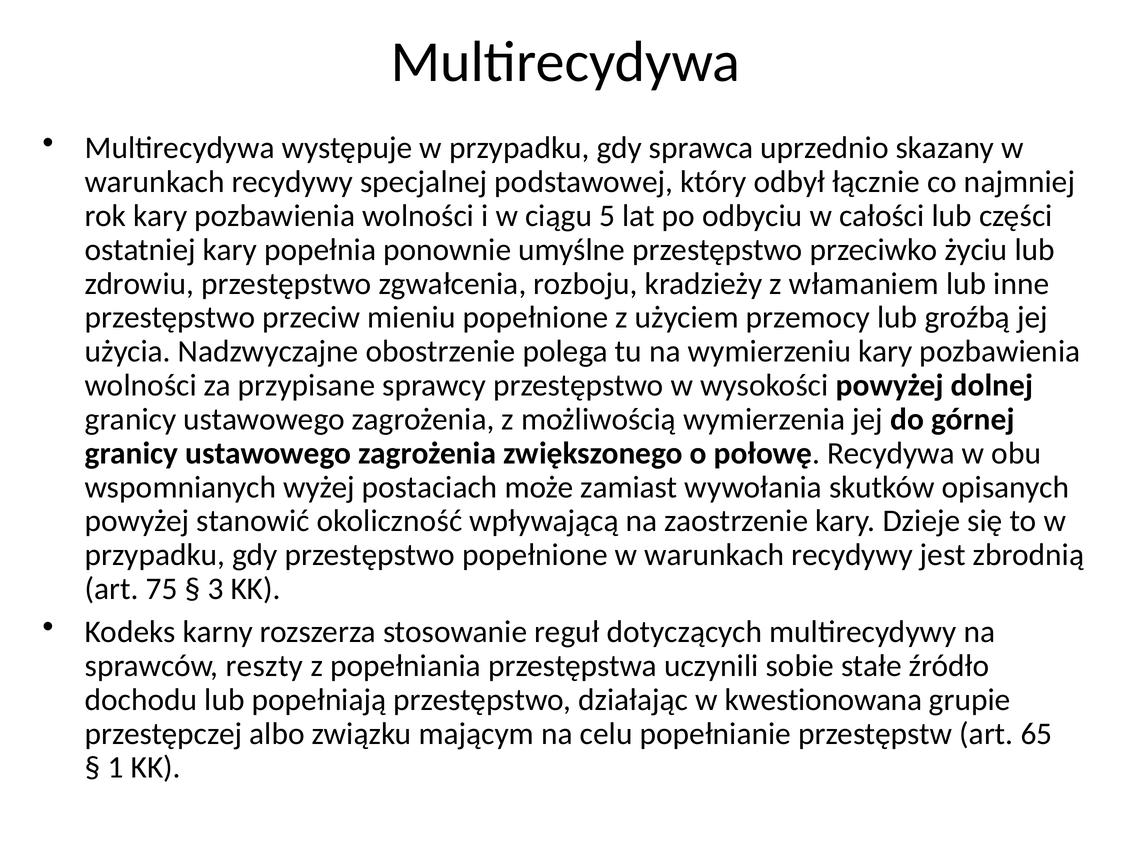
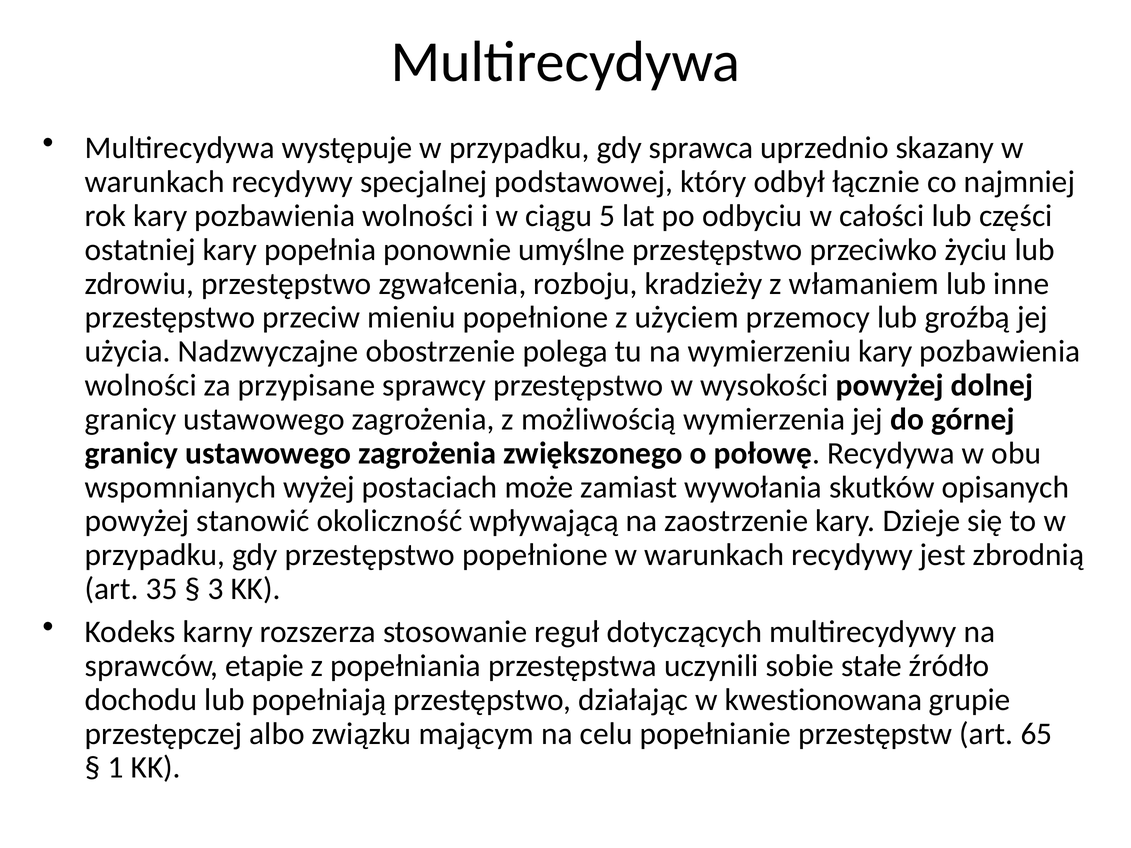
75: 75 -> 35 (162, 589)
reszty: reszty -> etapie (265, 666)
